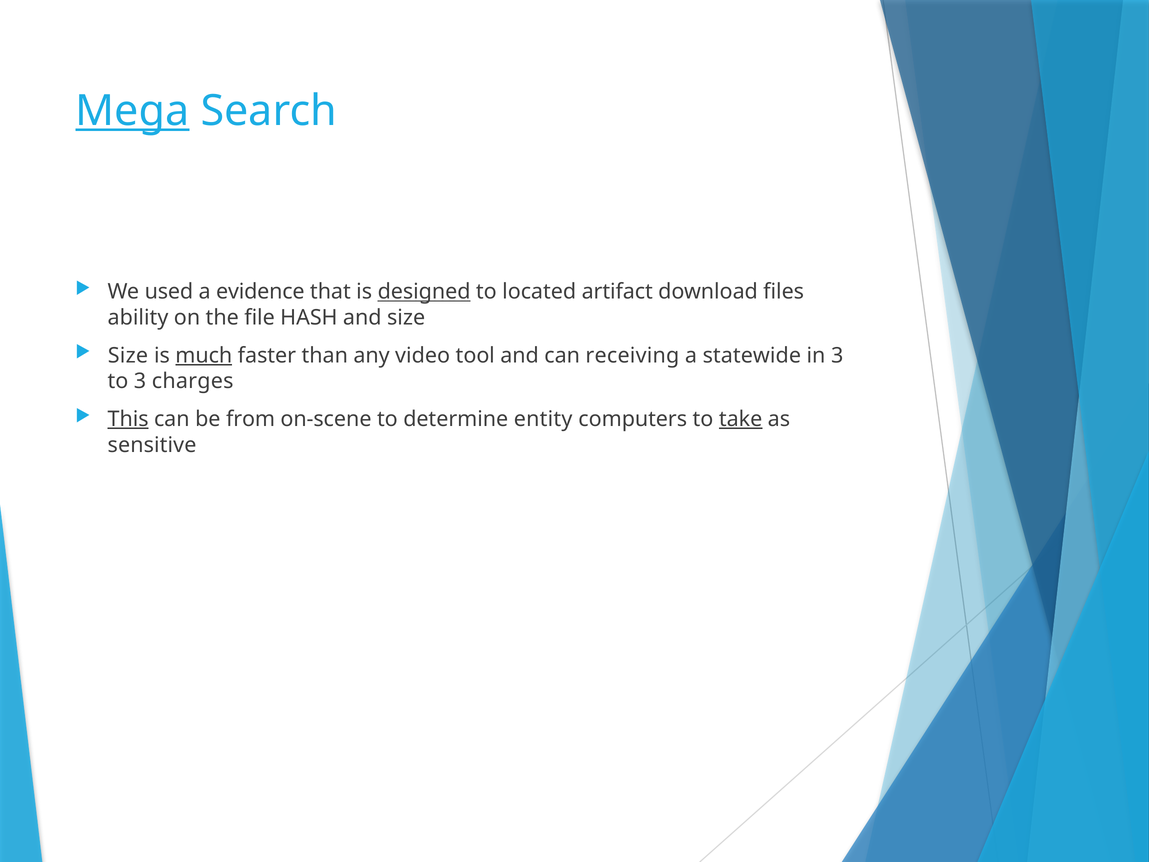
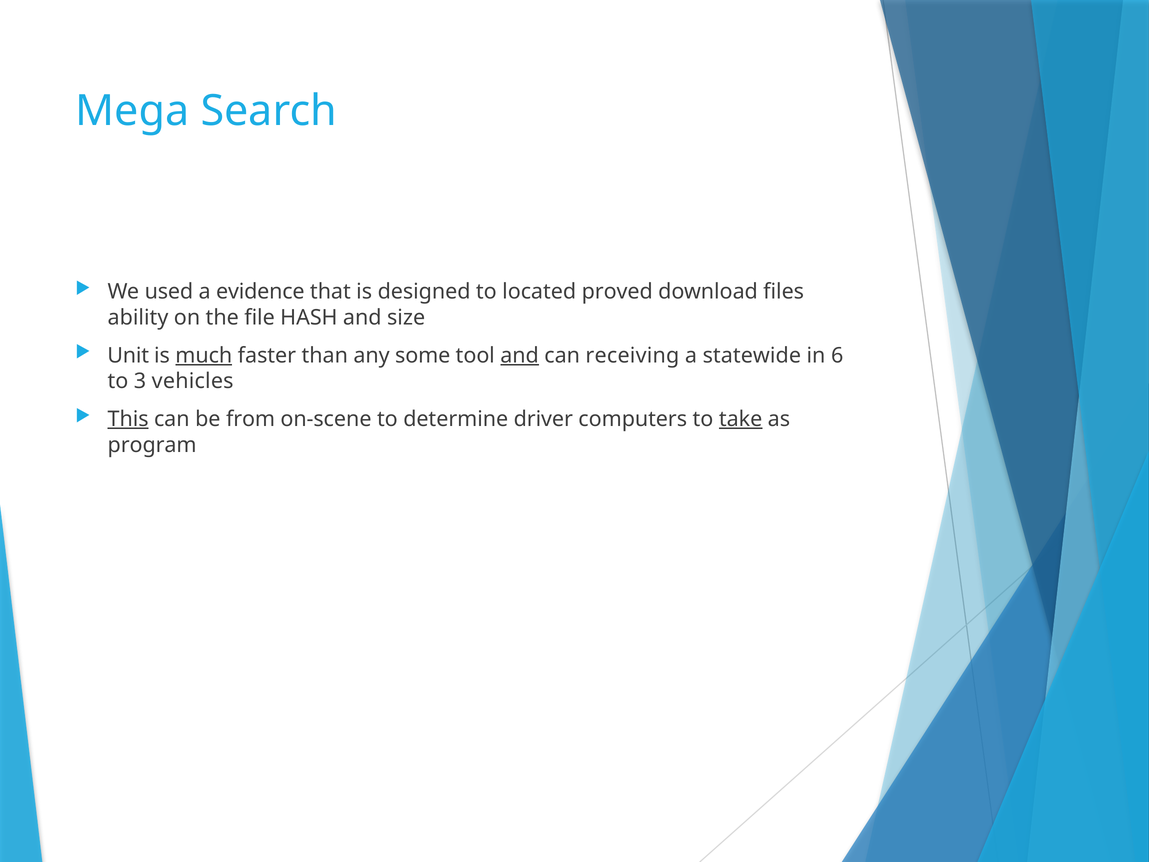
Mega underline: present -> none (132, 111)
designed underline: present -> none (424, 292)
artifact: artifact -> proved (617, 292)
Size: Size -> Unit (128, 355)
video: video -> some (423, 355)
and underline: none -> present (520, 355)
in 3: 3 -> 6 (837, 355)
charges: charges -> vehicles (193, 381)
entity: entity -> driver (543, 419)
sensitive: sensitive -> program (152, 445)
